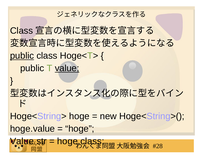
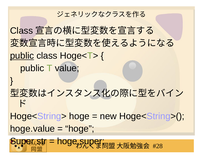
value underline: present -> none (67, 68)
Value: Value -> Super (22, 141)
hoge.class: hoge.class -> hoge.super (81, 141)
